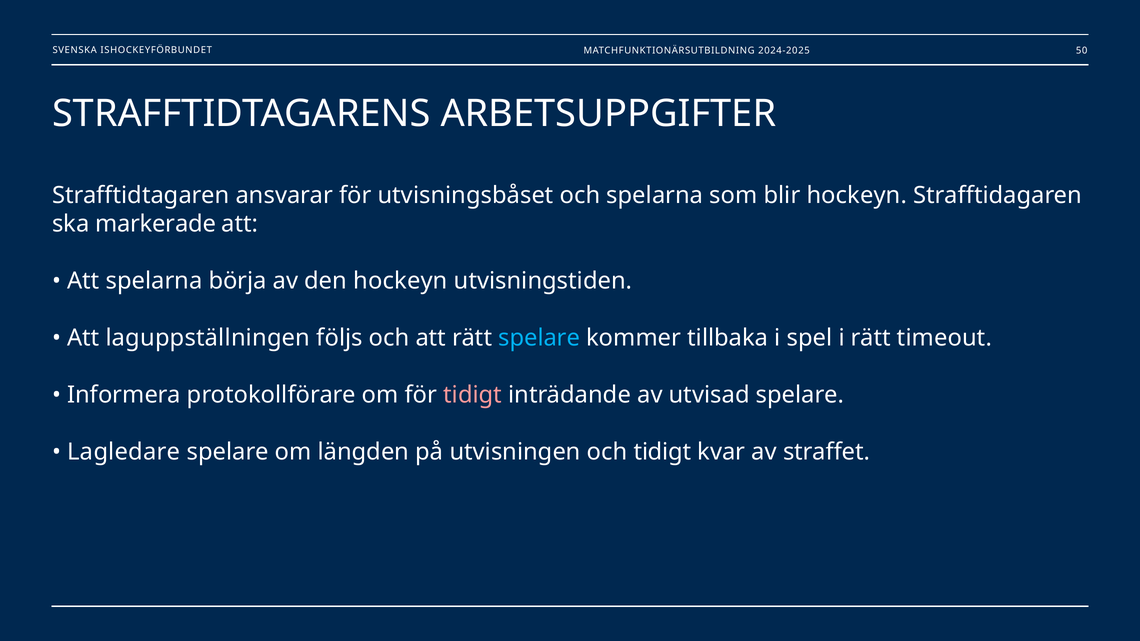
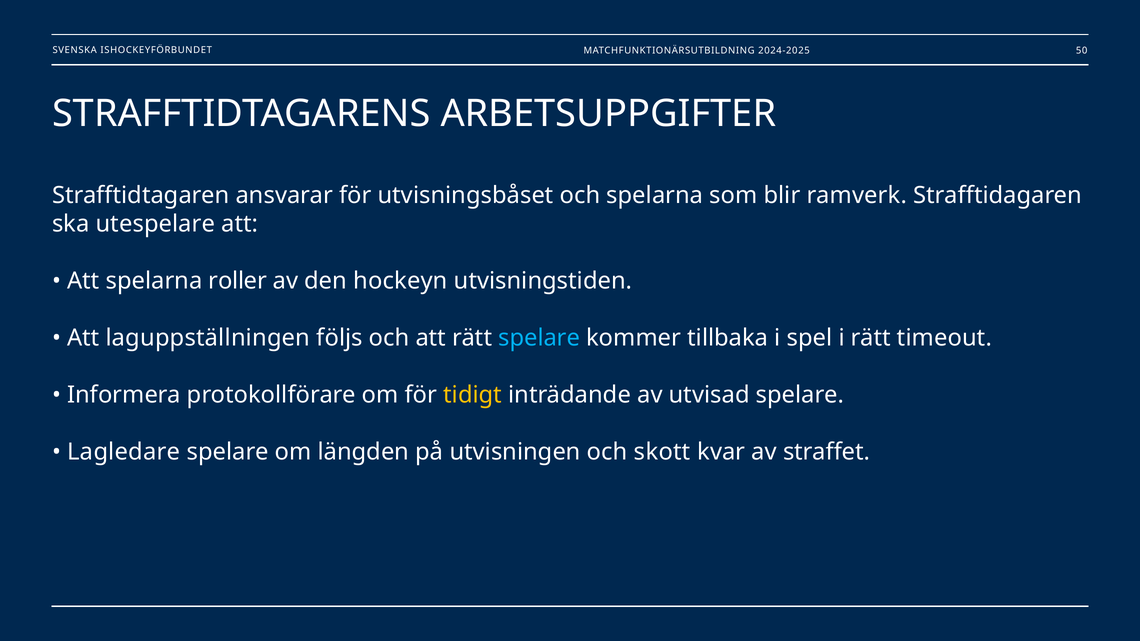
blir hockeyn: hockeyn -> ramverk (857, 195)
markerade: markerade -> utespelare (155, 224)
börja: börja -> roller (238, 281)
tidigt colour: pink -> yellow (473, 395)
och tidigt: tidigt -> skott (662, 452)
